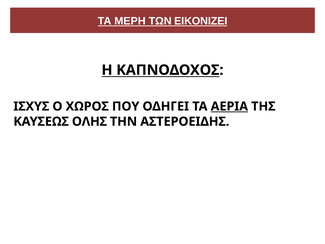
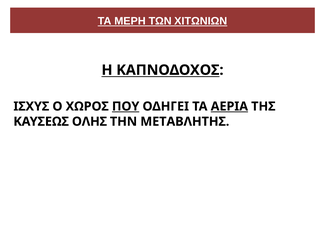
ΕΙΚΟΝΙΖΕΙ: ΕΙΚΟΝΙΖΕΙ -> ΧΙΤΩΝΙΩΝ (201, 21)
ΠΟΥ underline: none -> present (126, 106)
ΑΣΤΕΡΟΕΙΔΗΣ: ΑΣΤΕΡΟΕΙΔΗΣ -> ΜΕΤΑΒΛΗΤΗΣ (185, 121)
